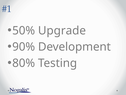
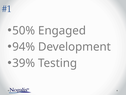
Upgrade: Upgrade -> Engaged (62, 30)
90%: 90% -> 94% (24, 47)
80%: 80% -> 39% (24, 63)
